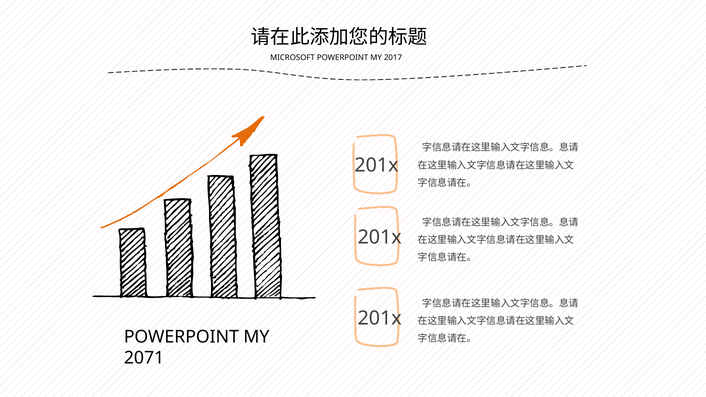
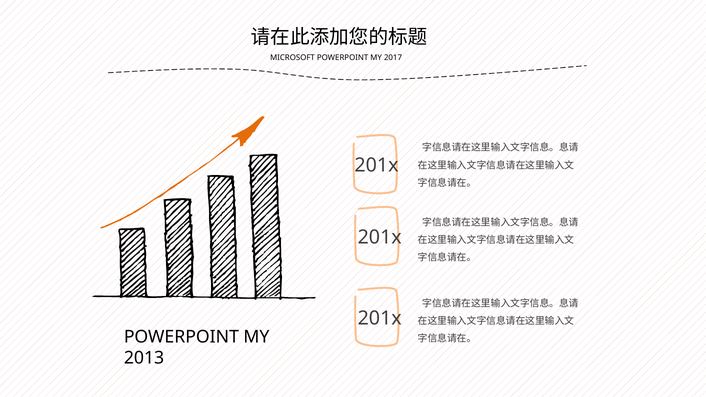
2071: 2071 -> 2013 (144, 358)
